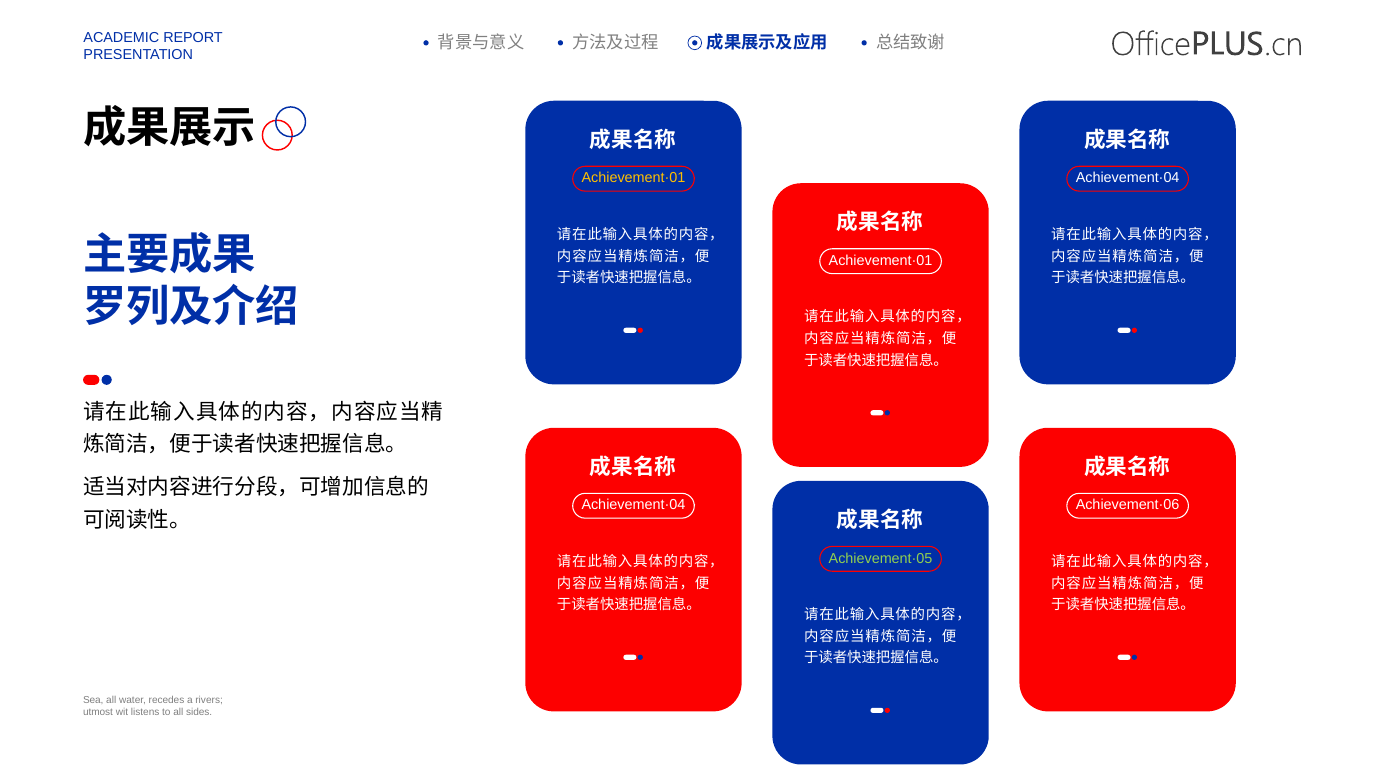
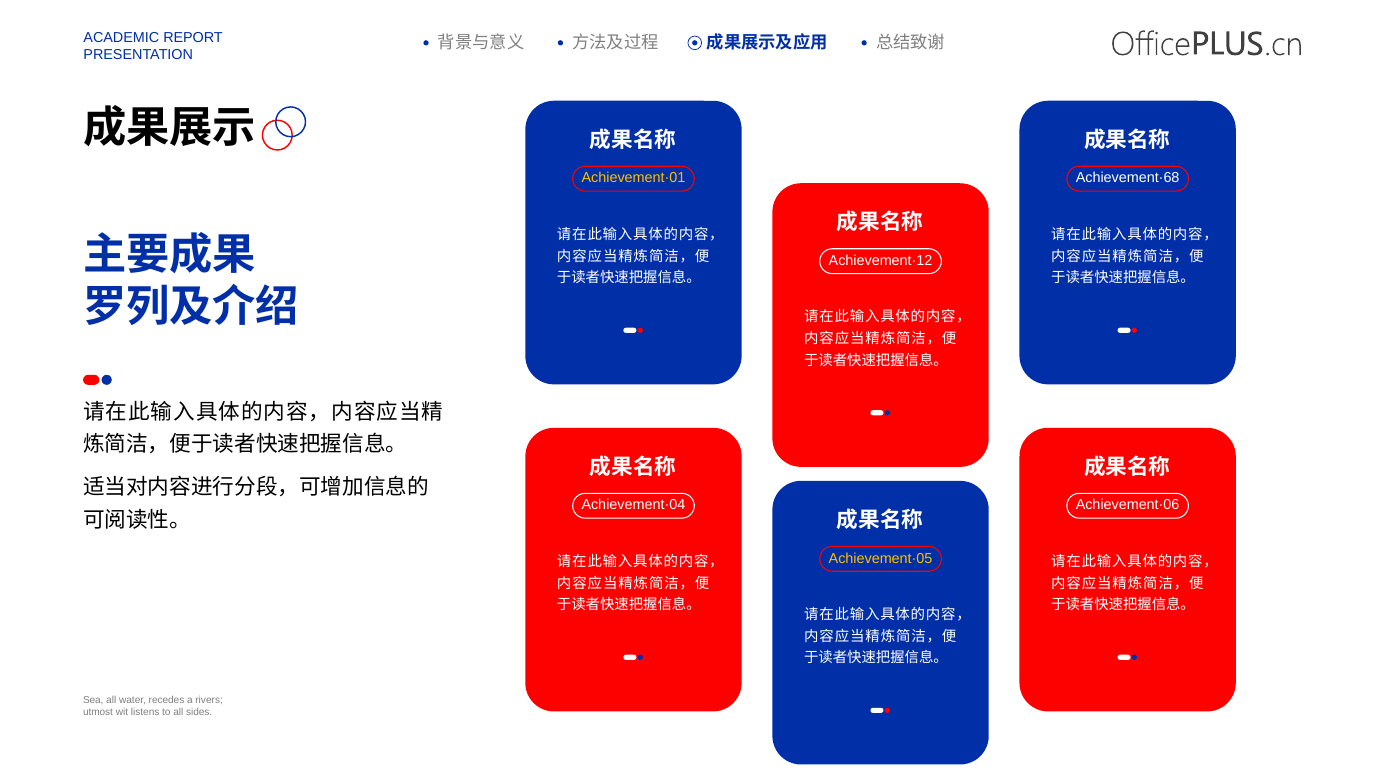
Achievement·04: Achievement·04 -> Achievement·68 (1128, 178)
Achievement·01: Achievement·01 -> Achievement·12 (881, 261)
Achievement·05 colour: light green -> yellow (881, 559)
